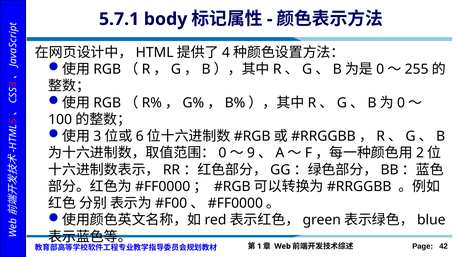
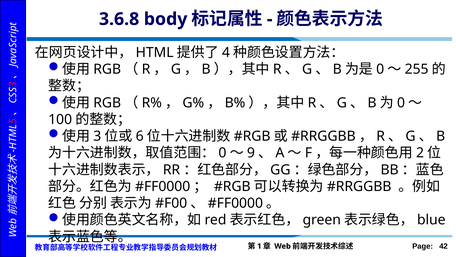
5.7.1: 5.7.1 -> 3.6.8 (119, 19)
